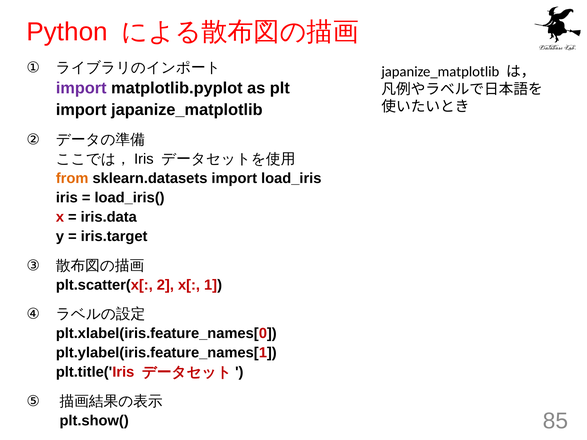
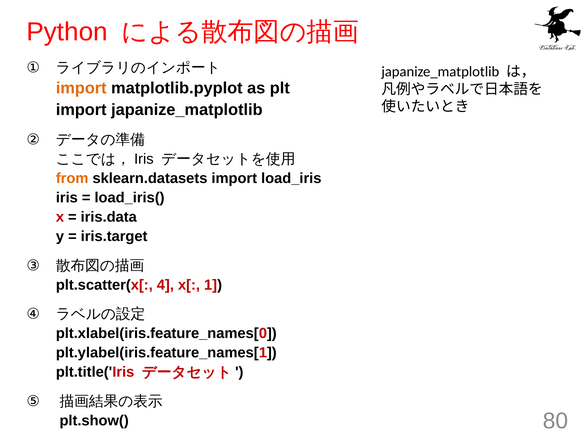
import colour: purple -> orange (81, 88)
2: 2 -> 4 (165, 285)
85: 85 -> 80 (556, 421)
